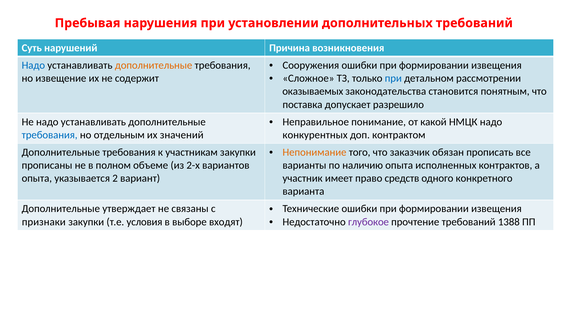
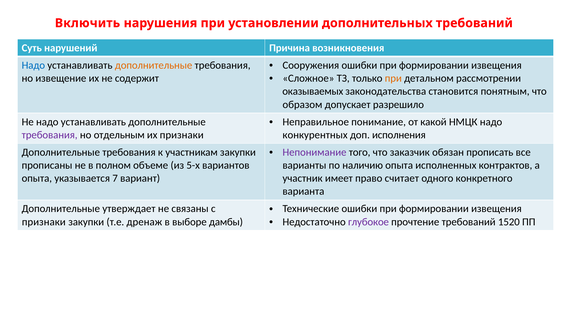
Пребывая: Пребывая -> Включить (87, 23)
при colour: blue -> orange (393, 78)
поставка: поставка -> образом (302, 105)
требования colour: blue -> purple (50, 135)
их значений: значений -> признаки (182, 135)
контрактом: контрактом -> исполнения (399, 135)
Непонимание colour: orange -> purple (315, 152)
2-х: 2-х -> 5-х (193, 165)
2: 2 -> 7 (115, 178)
средств: средств -> считает (402, 178)
1388: 1388 -> 1520 (509, 222)
условия: условия -> дренаж (144, 222)
входят: входят -> дамбы (226, 222)
